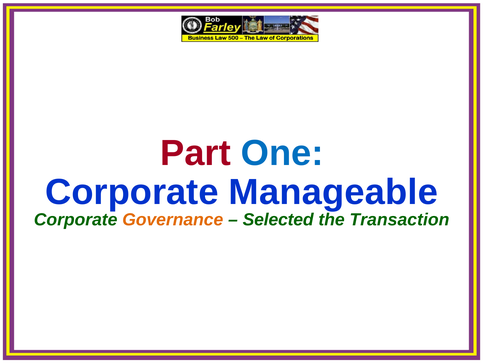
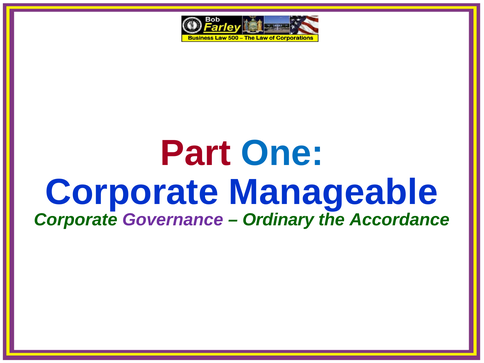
Governance colour: orange -> purple (173, 220)
Selected: Selected -> Ordinary (278, 220)
Transaction: Transaction -> Accordance (399, 220)
